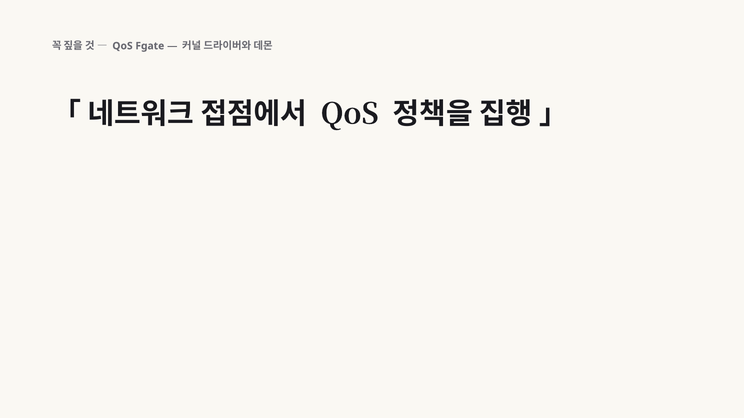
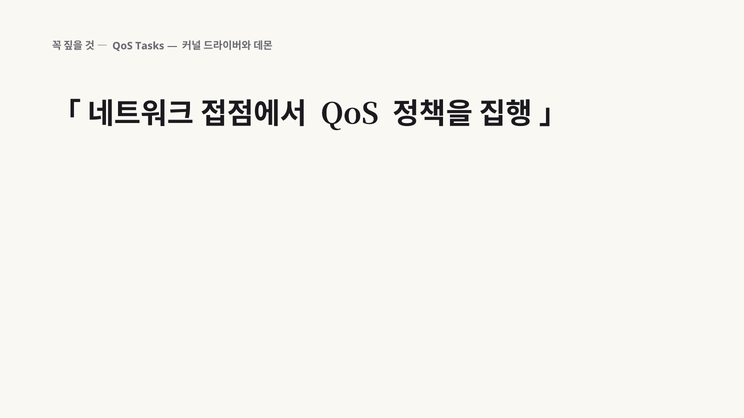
Fgate: Fgate -> Tasks (150, 46)
